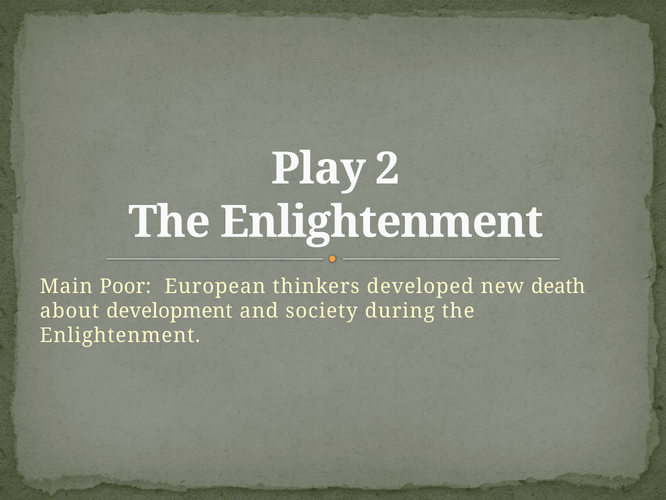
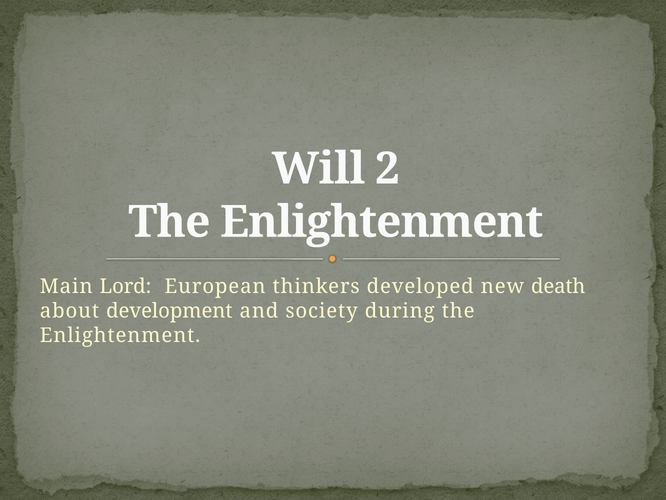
Play: Play -> Will (318, 169)
Poor: Poor -> Lord (126, 286)
